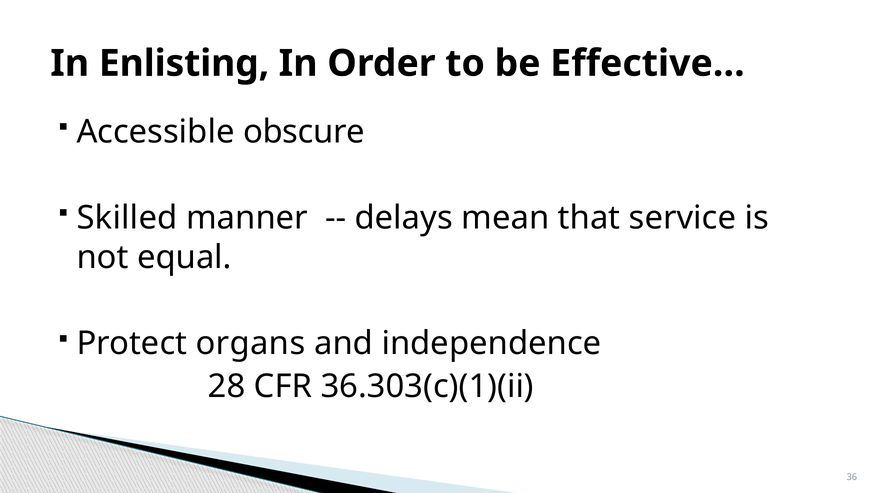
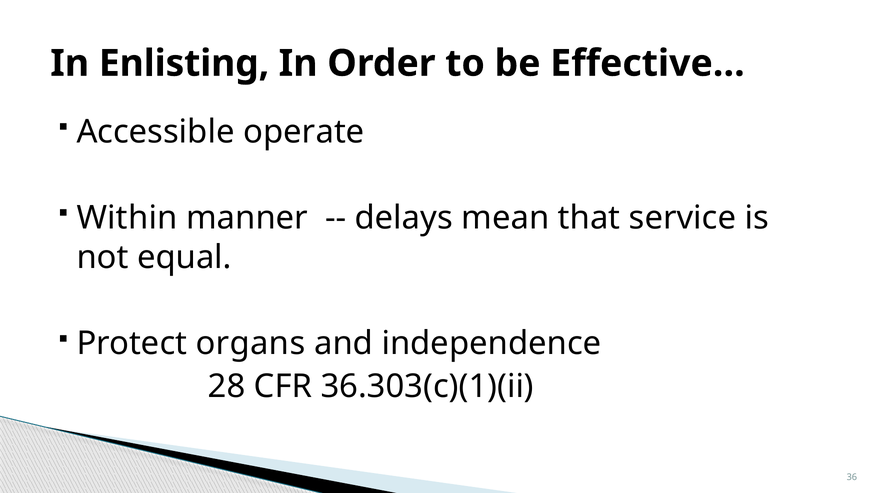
obscure: obscure -> operate (304, 132)
Skilled: Skilled -> Within (127, 218)
